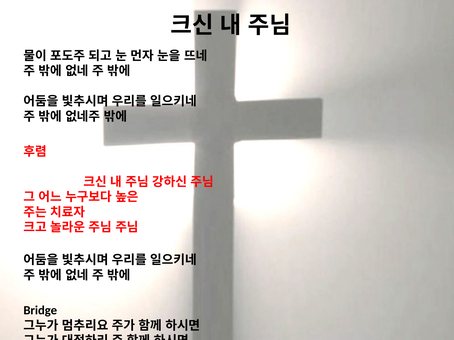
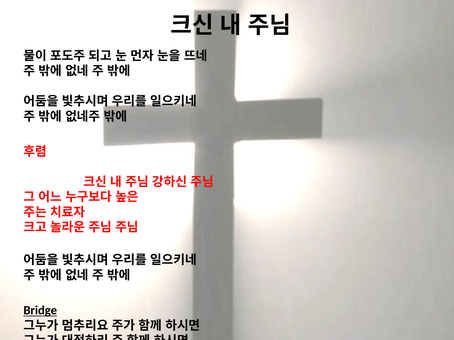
Bridge underline: none -> present (40, 311)
